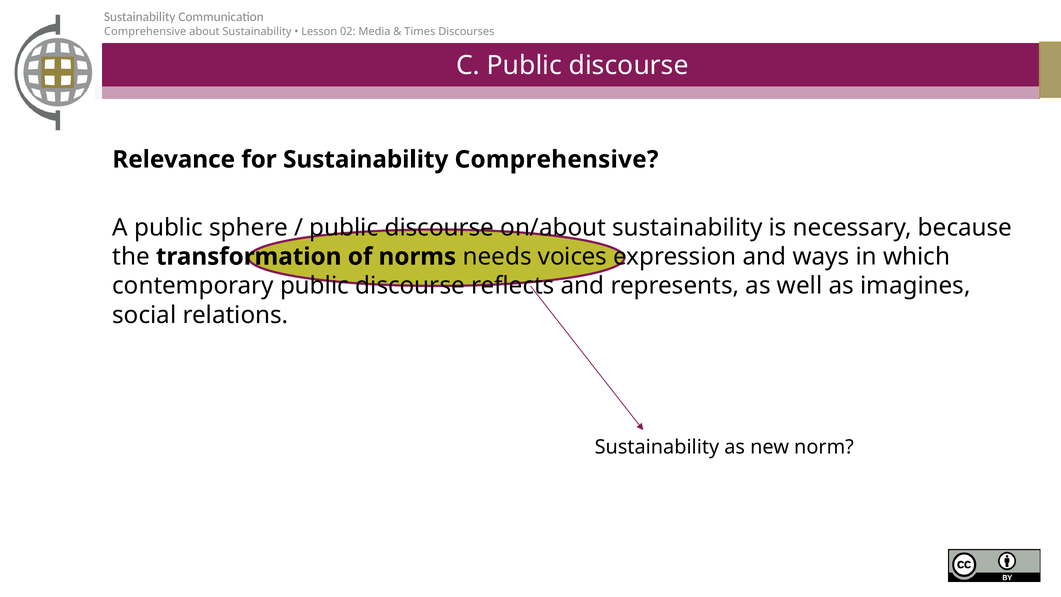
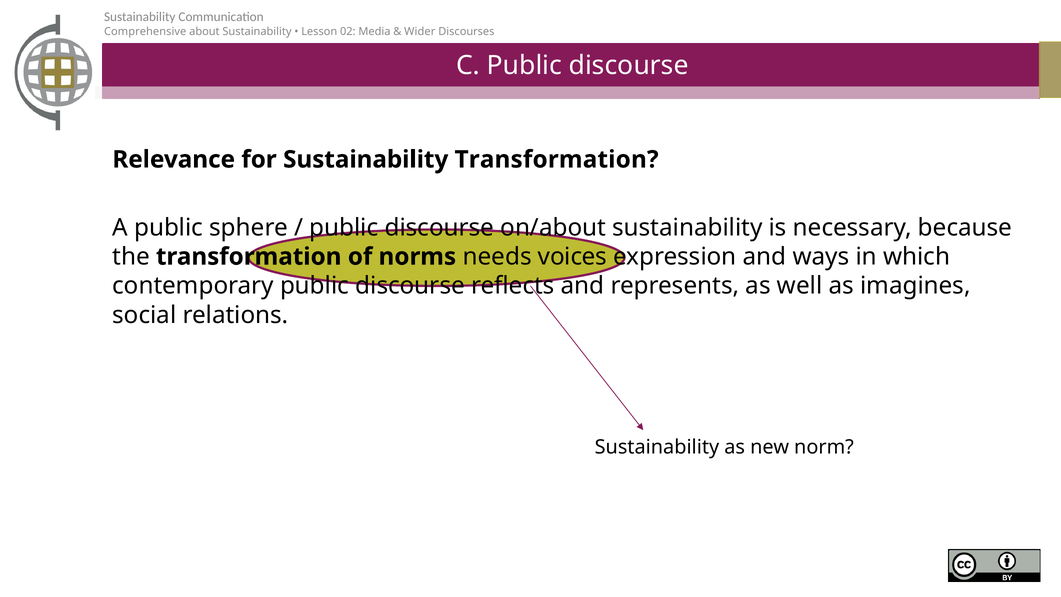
Times: Times -> Wider (420, 31)
Sustainability Comprehensive: Comprehensive -> Transformation (557, 159)
